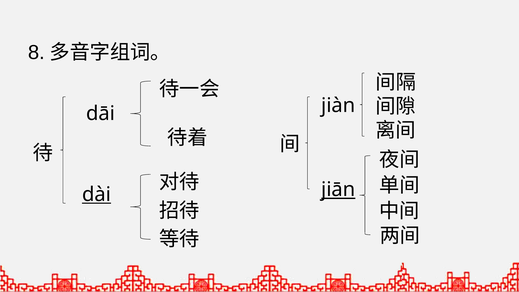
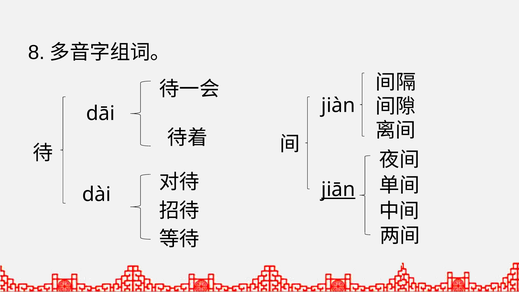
dài underline: present -> none (97, 194)
